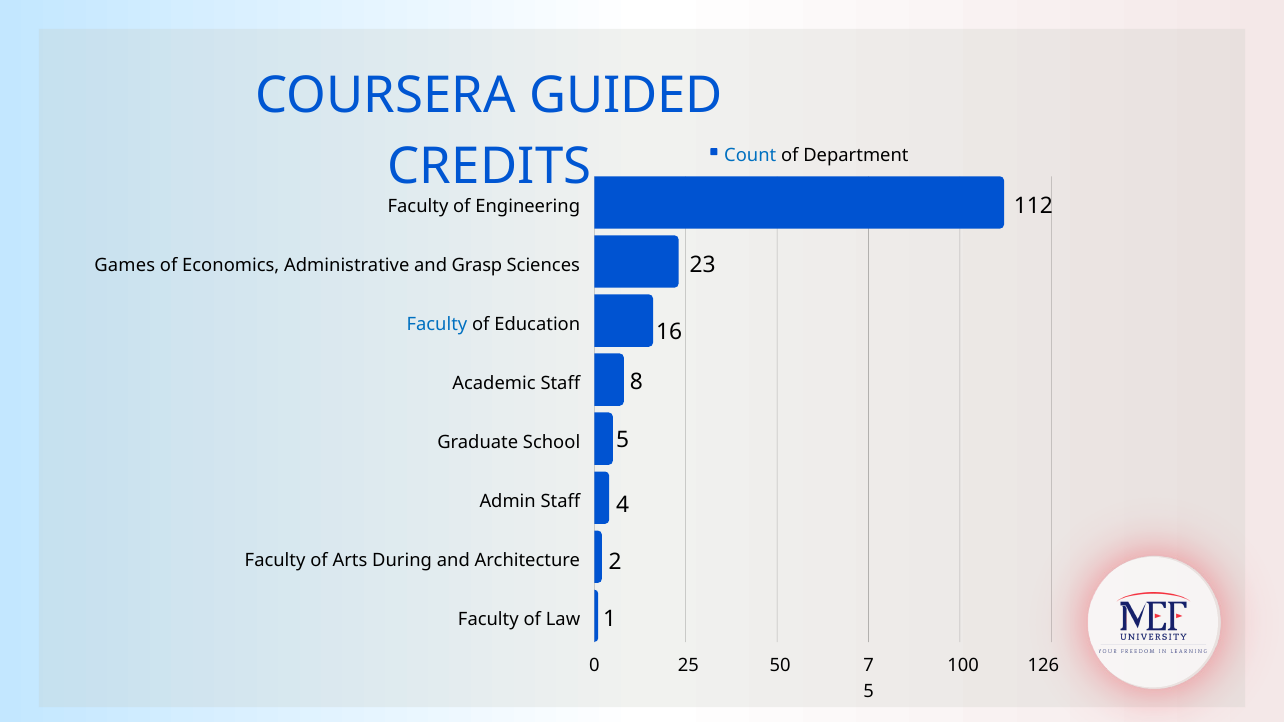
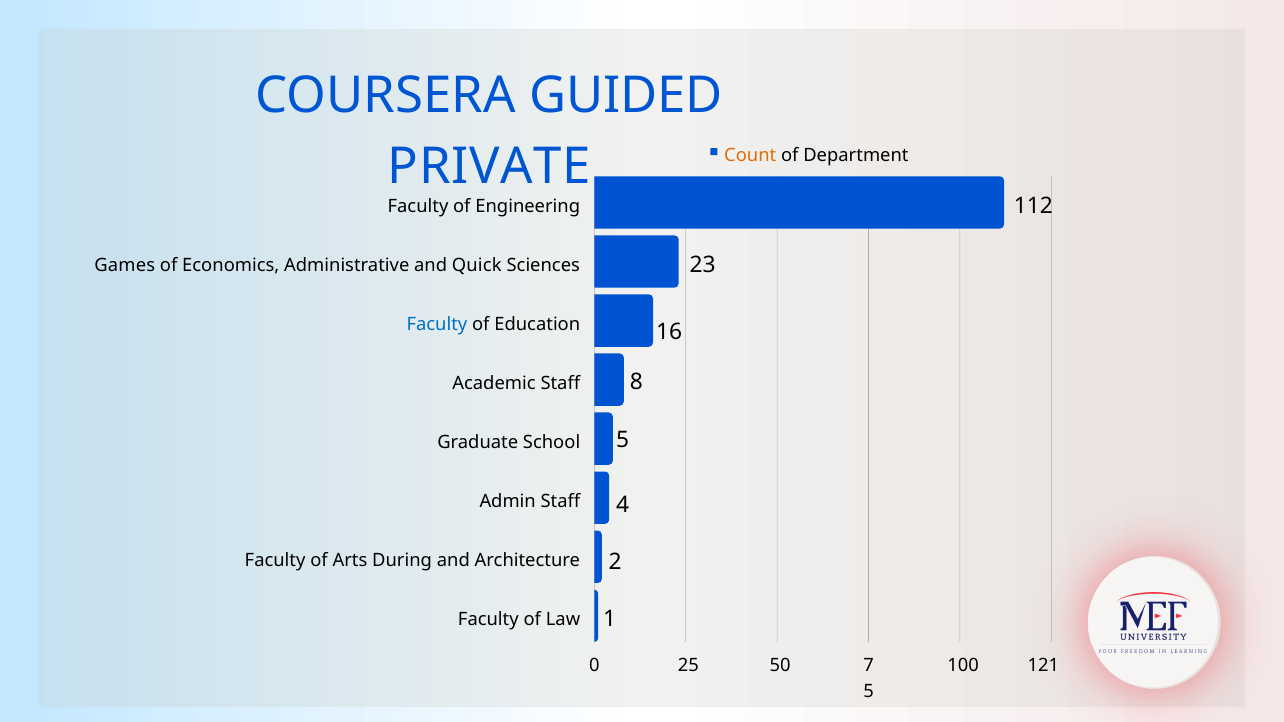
Count colour: blue -> orange (750, 155)
CREDITS: CREDITS -> PRIVATE (489, 167)
Grasp: Grasp -> Quick (477, 265)
126: 126 -> 121 (1043, 666)
